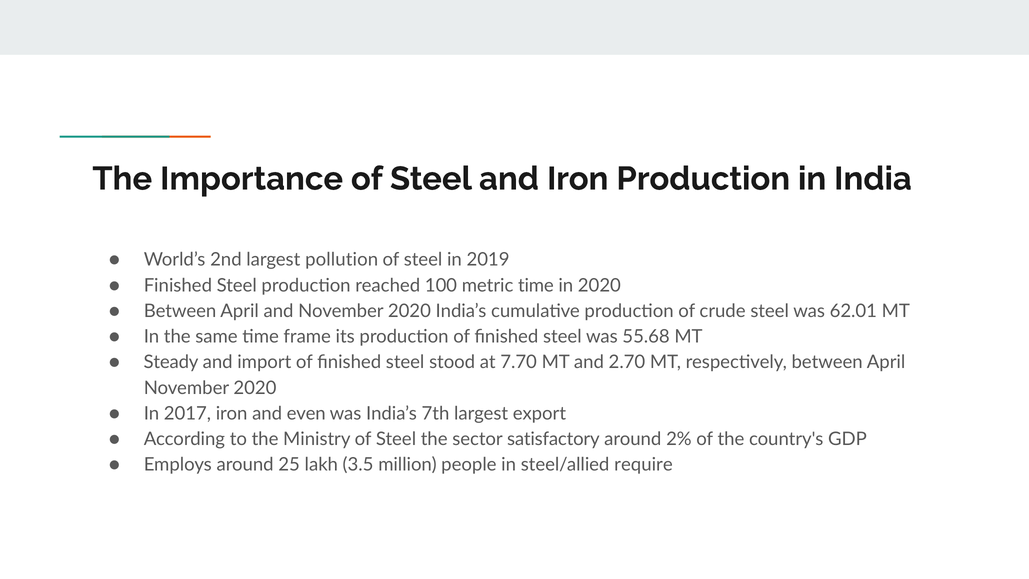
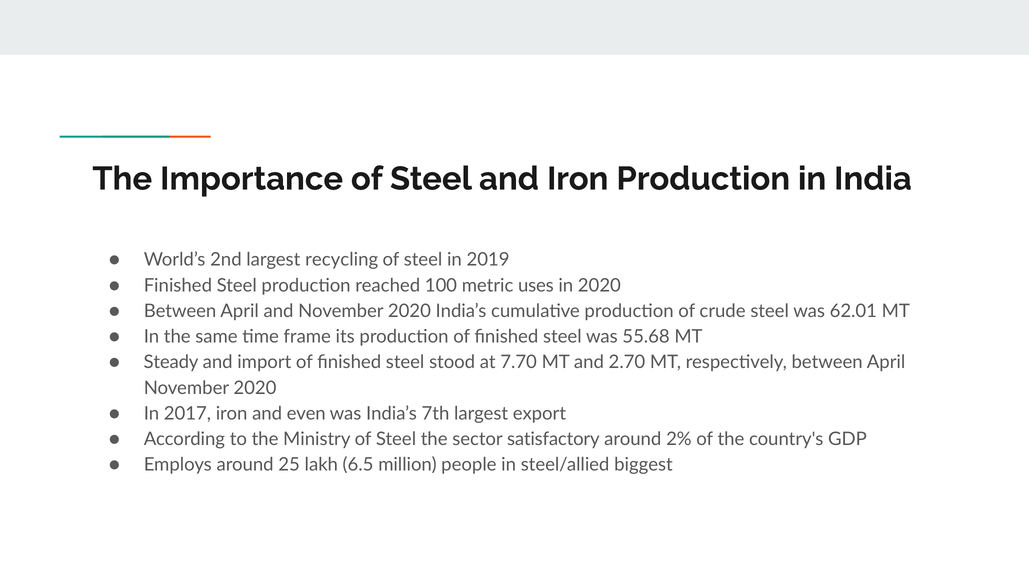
pollution: pollution -> recycling (342, 260)
metric time: time -> uses (536, 285)
3.5: 3.5 -> 6.5 (358, 465)
require: require -> biggest (643, 465)
